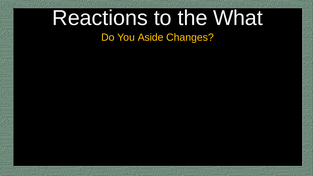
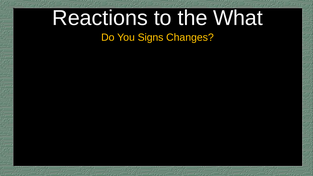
Aside: Aside -> Signs (151, 38)
